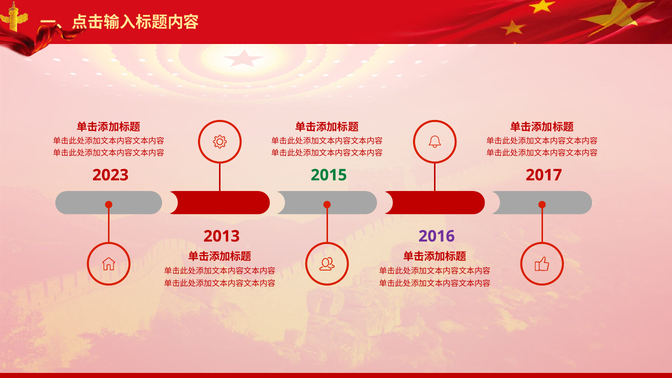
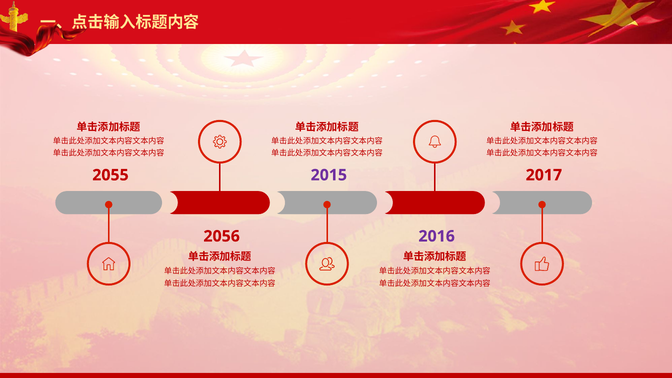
2023: 2023 -> 2055 (110, 175)
2015 colour: green -> purple (329, 175)
2013: 2013 -> 2056 (222, 236)
